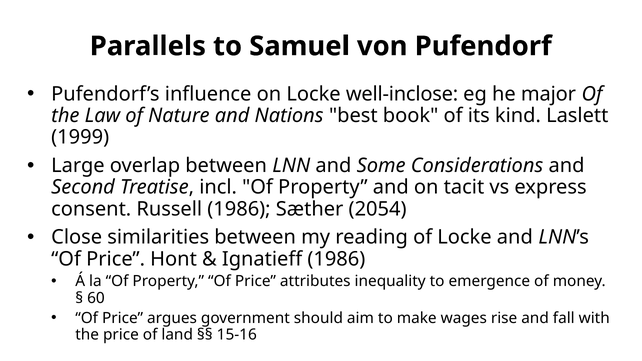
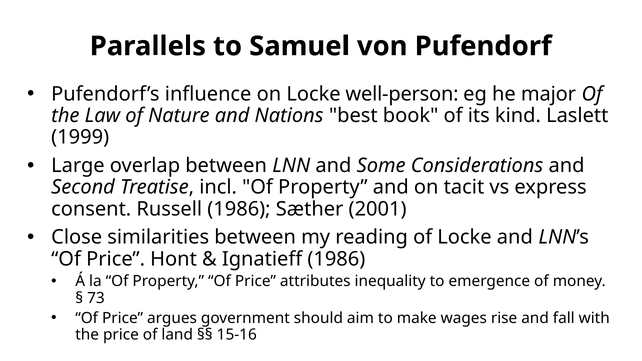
well-inclose: well-inclose -> well-person (402, 94)
2054: 2054 -> 2001 (378, 209)
60: 60 -> 73 (96, 298)
